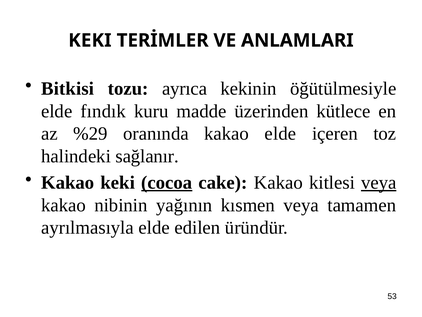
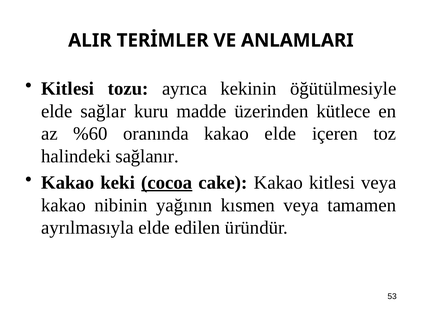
KEKI: KEKI -> ALIR (90, 40)
Bitkisi: Bitkisi -> Kitlesi (68, 89)
fındık: fındık -> sağlar (103, 111)
%29: %29 -> %60 (90, 134)
veya underline: present -> none (379, 182)
